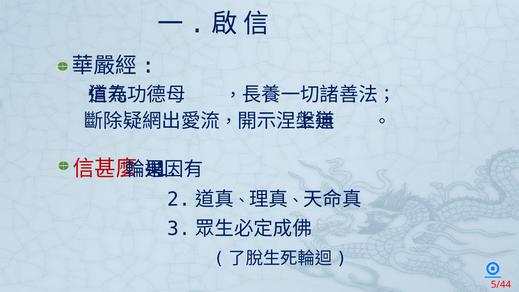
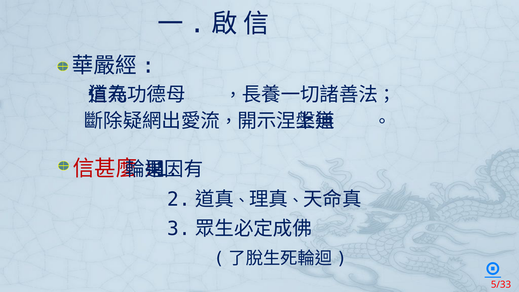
5/44: 5/44 -> 5/33 (501, 285)
